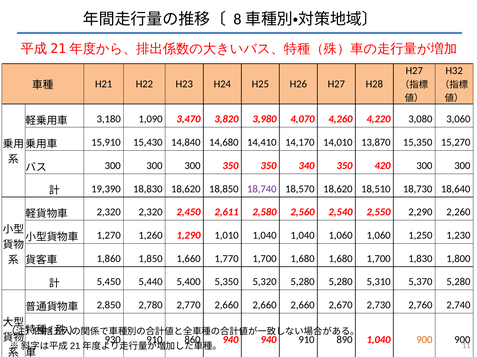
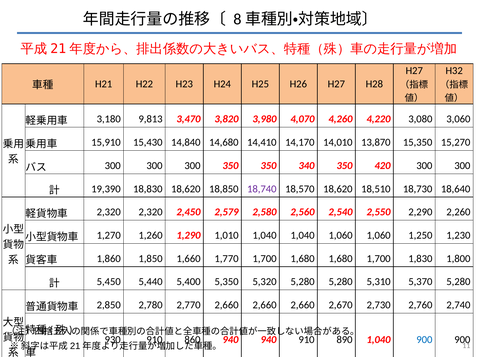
1,090: 1,090 -> 9,813 (151, 119)
2,611: 2,611 -> 2,579 (227, 213)
900 colour: orange -> blue (424, 340)
